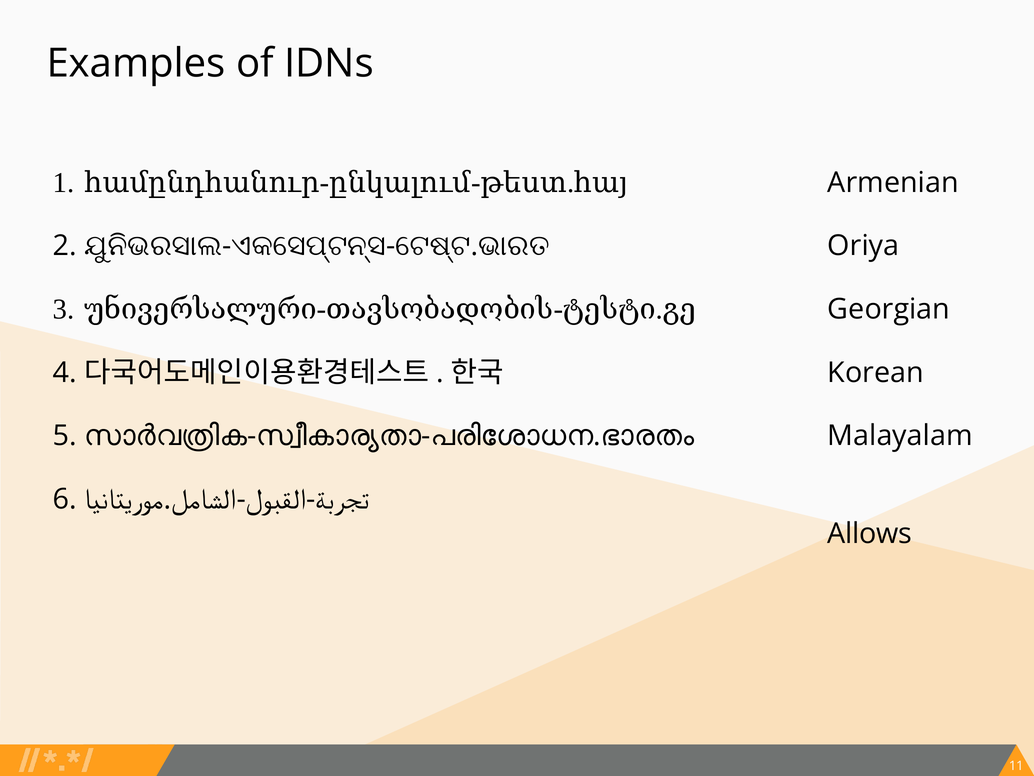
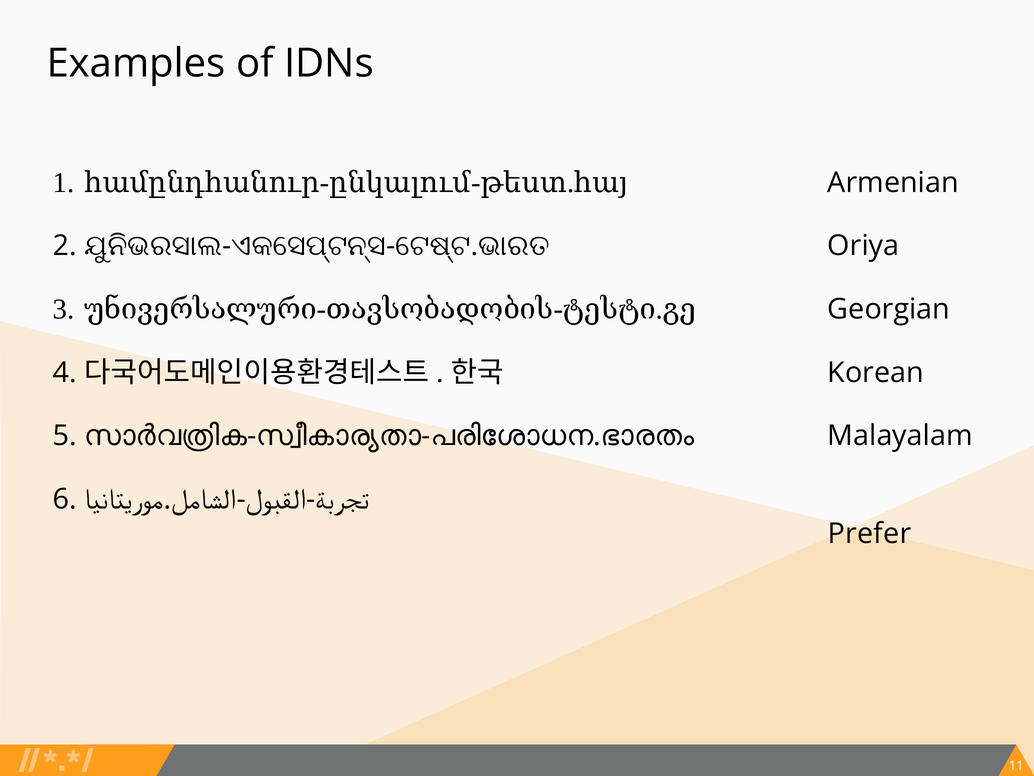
Allows: Allows -> Prefer (870, 533)
